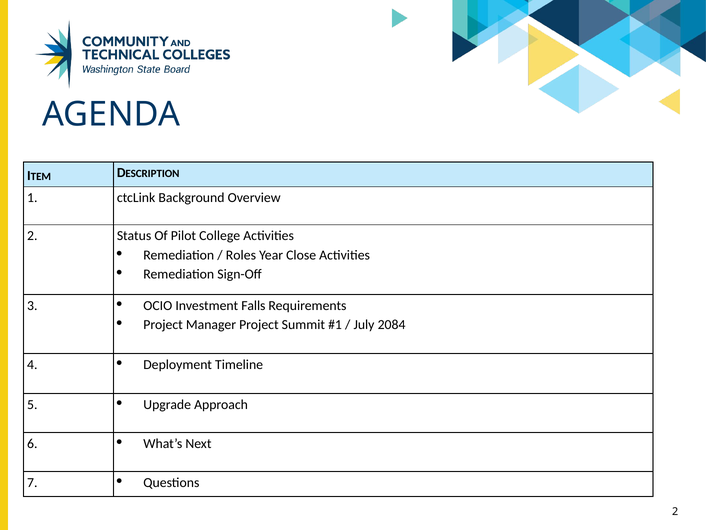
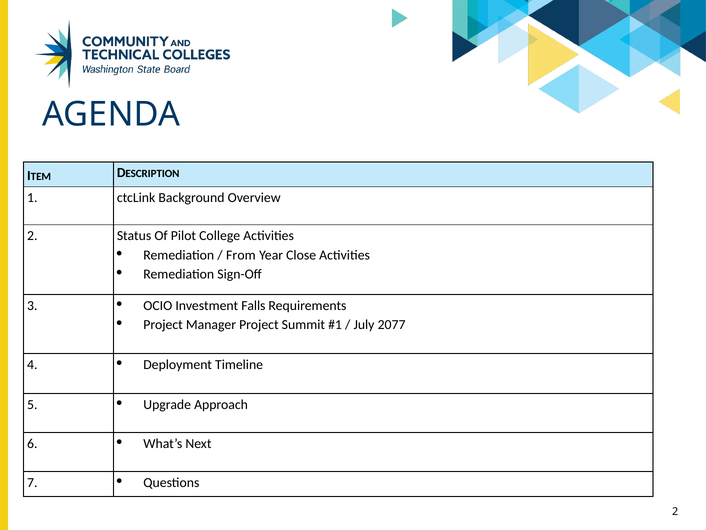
Roles: Roles -> From (241, 255)
2084: 2084 -> 2077 (392, 324)
